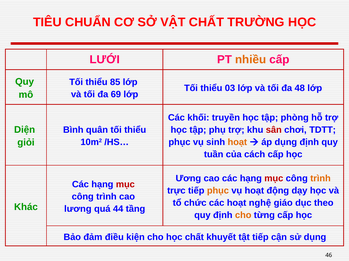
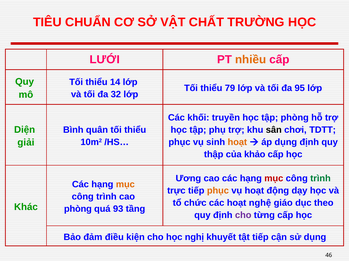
85: 85 -> 14 (115, 82)
03: 03 -> 79 (230, 88)
48: 48 -> 95 (300, 88)
69: 69 -> 32 (116, 95)
sân colour: red -> black (274, 130)
giỏi: giỏi -> giải (26, 143)
tuần: tuần -> thập (214, 155)
cách: cách -> khảo (255, 155)
trình colour: orange -> green (320, 179)
mục colour: red -> orange (125, 185)
lương: lương -> phòng (78, 210)
44: 44 -> 93 (118, 210)
cho colour: orange -> purple (243, 216)
học chất: chất -> nghị (194, 238)
